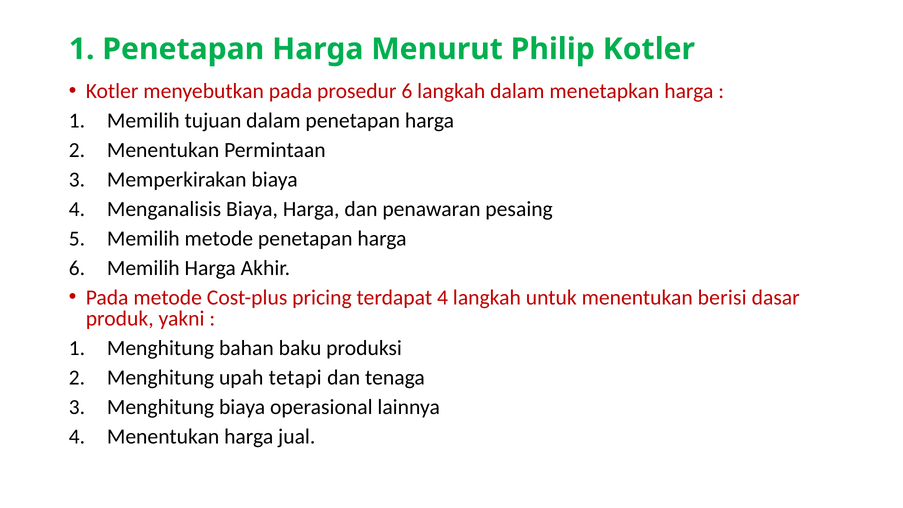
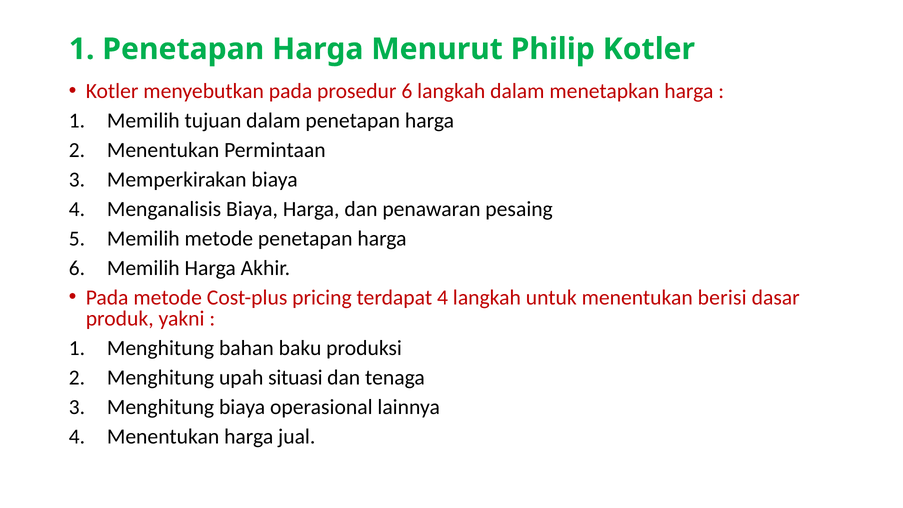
tetapi: tetapi -> situasi (295, 377)
